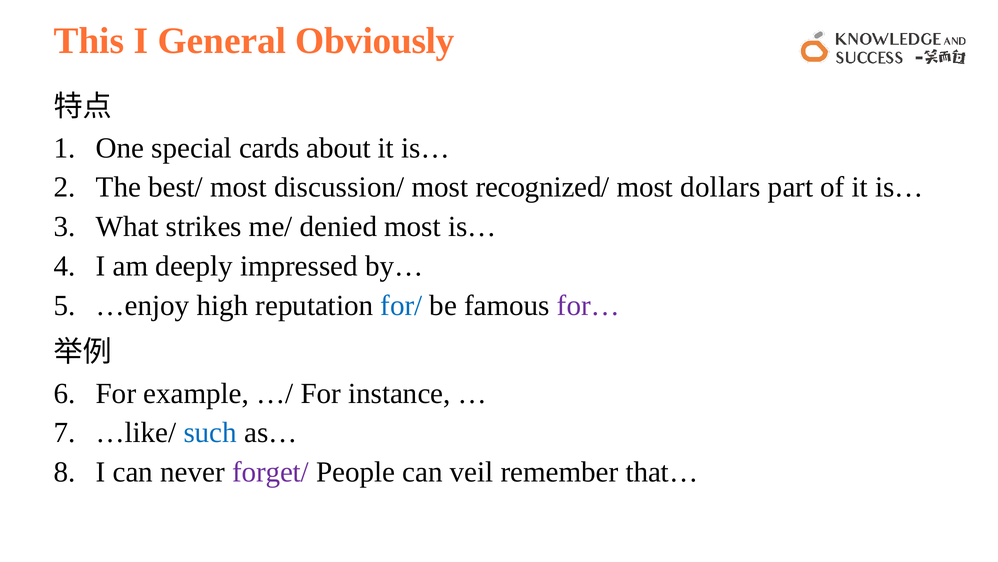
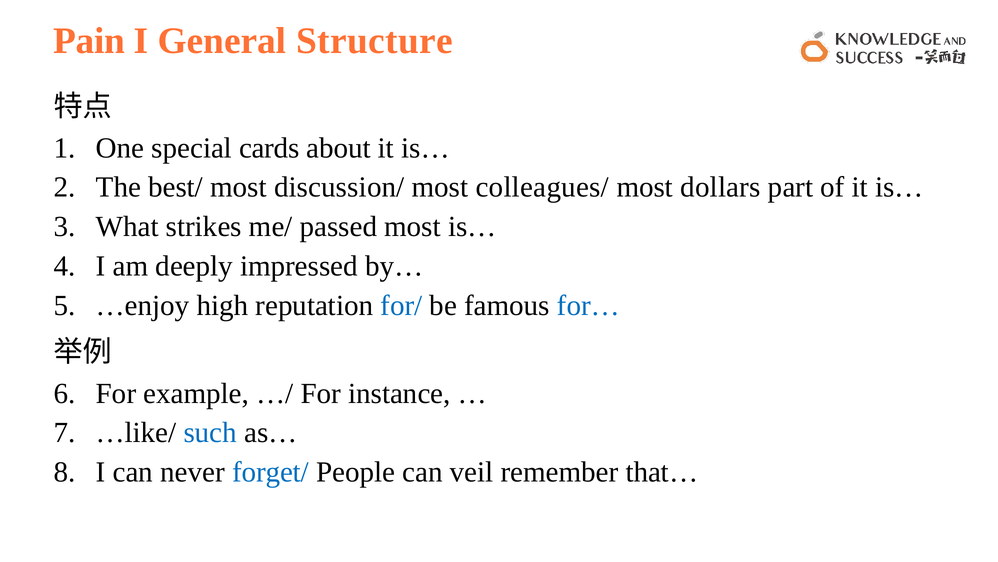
This: This -> Pain (89, 41)
Obviously: Obviously -> Structure (374, 41)
recognized/: recognized/ -> colleagues/ (542, 187)
denied: denied -> passed (338, 227)
for… colour: purple -> blue (588, 305)
forget/ colour: purple -> blue (270, 472)
